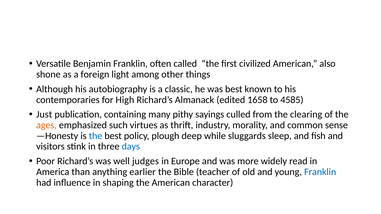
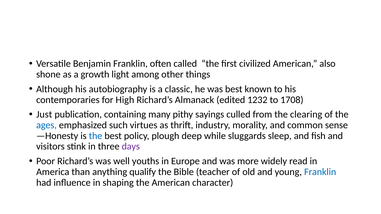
foreign: foreign -> growth (95, 74)
1658: 1658 -> 1232 (257, 100)
4585: 4585 -> 1708 (292, 100)
ages colour: orange -> blue (46, 125)
days colour: blue -> purple (131, 147)
judges: judges -> youths (146, 161)
earlier: earlier -> qualify (143, 172)
